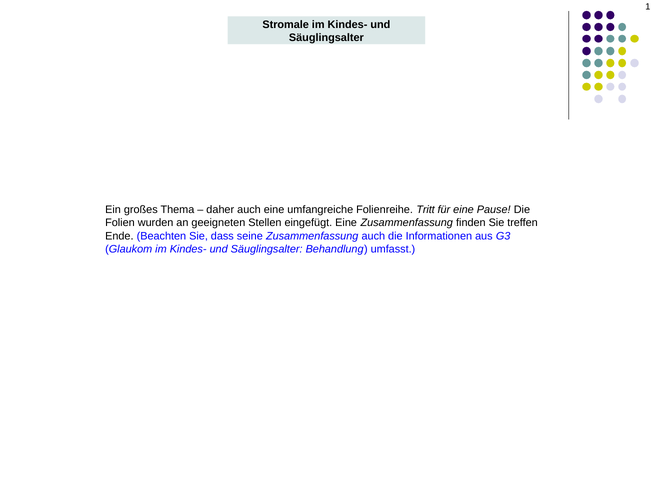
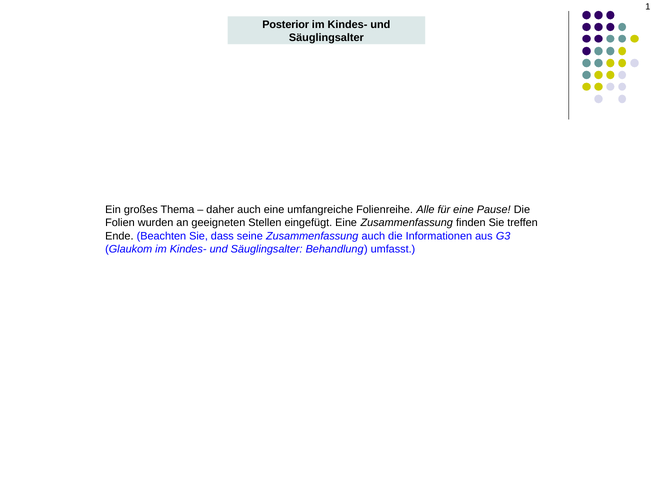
Stromale: Stromale -> Posterior (286, 24)
Tritt: Tritt -> Alle (425, 210)
